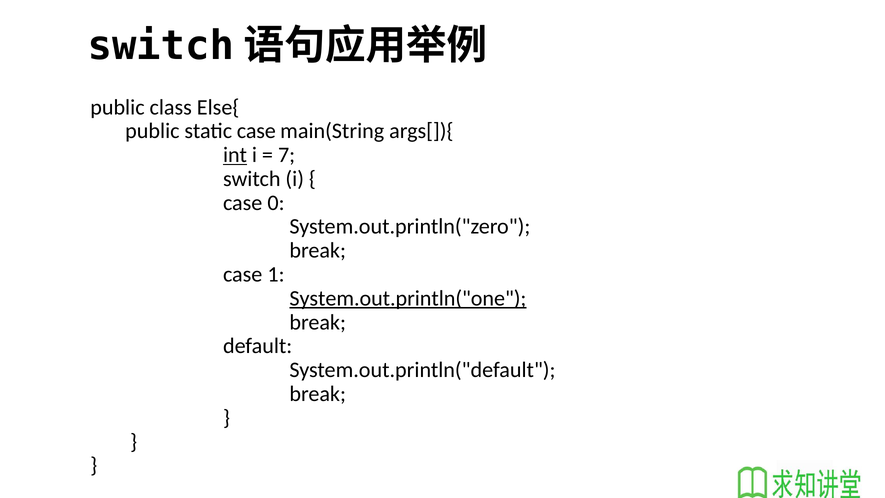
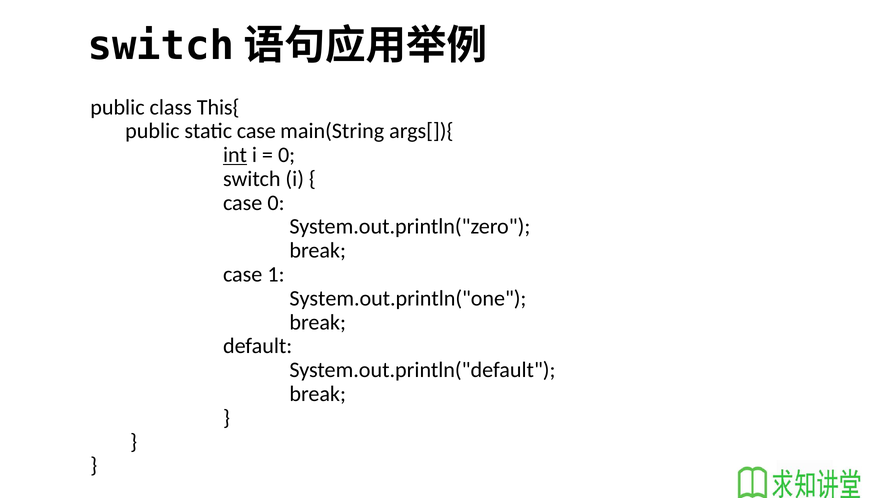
Else{: Else{ -> This{ (218, 107)
7: 7 -> 0 (287, 155)
System.out.println("one underline: present -> none (408, 298)
